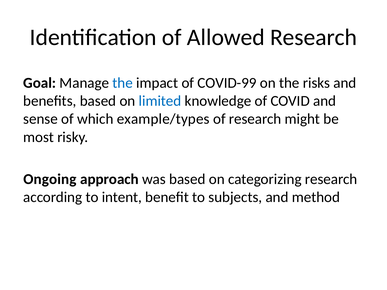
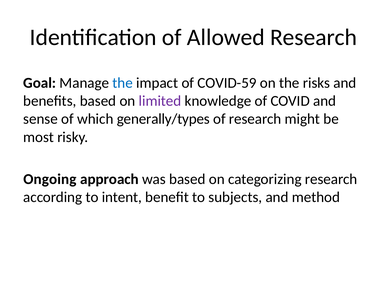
COVID-99: COVID-99 -> COVID-59 (227, 83)
limited colour: blue -> purple (160, 101)
example/types: example/types -> generally/types (163, 119)
